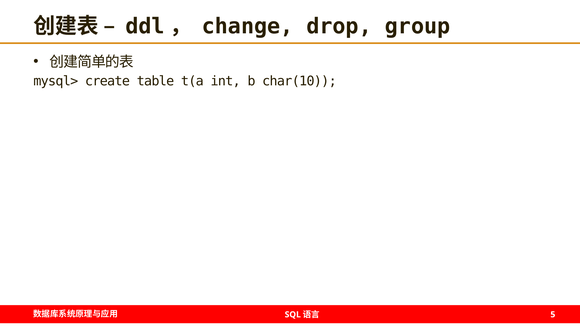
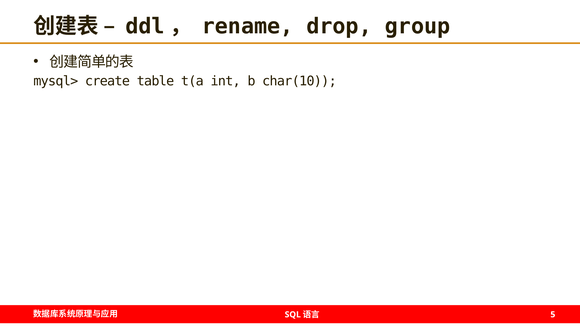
change: change -> rename (248, 26)
